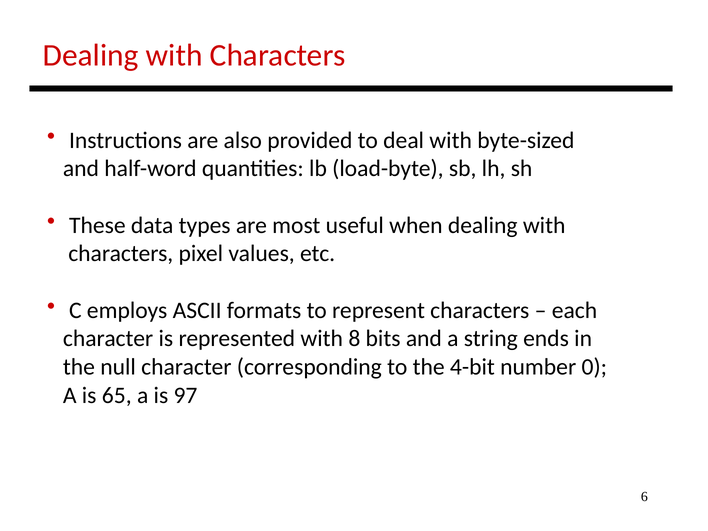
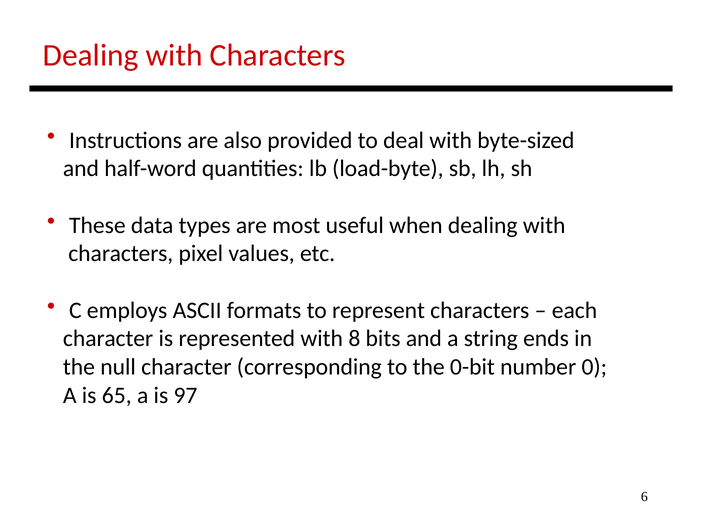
4-bit: 4-bit -> 0-bit (472, 367)
